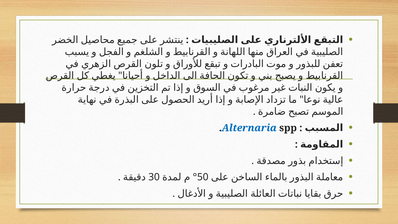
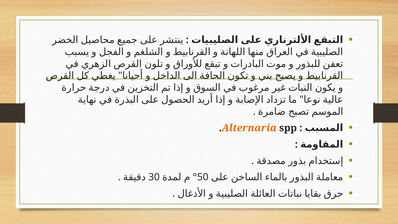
Alternaria colour: blue -> orange (249, 128)
